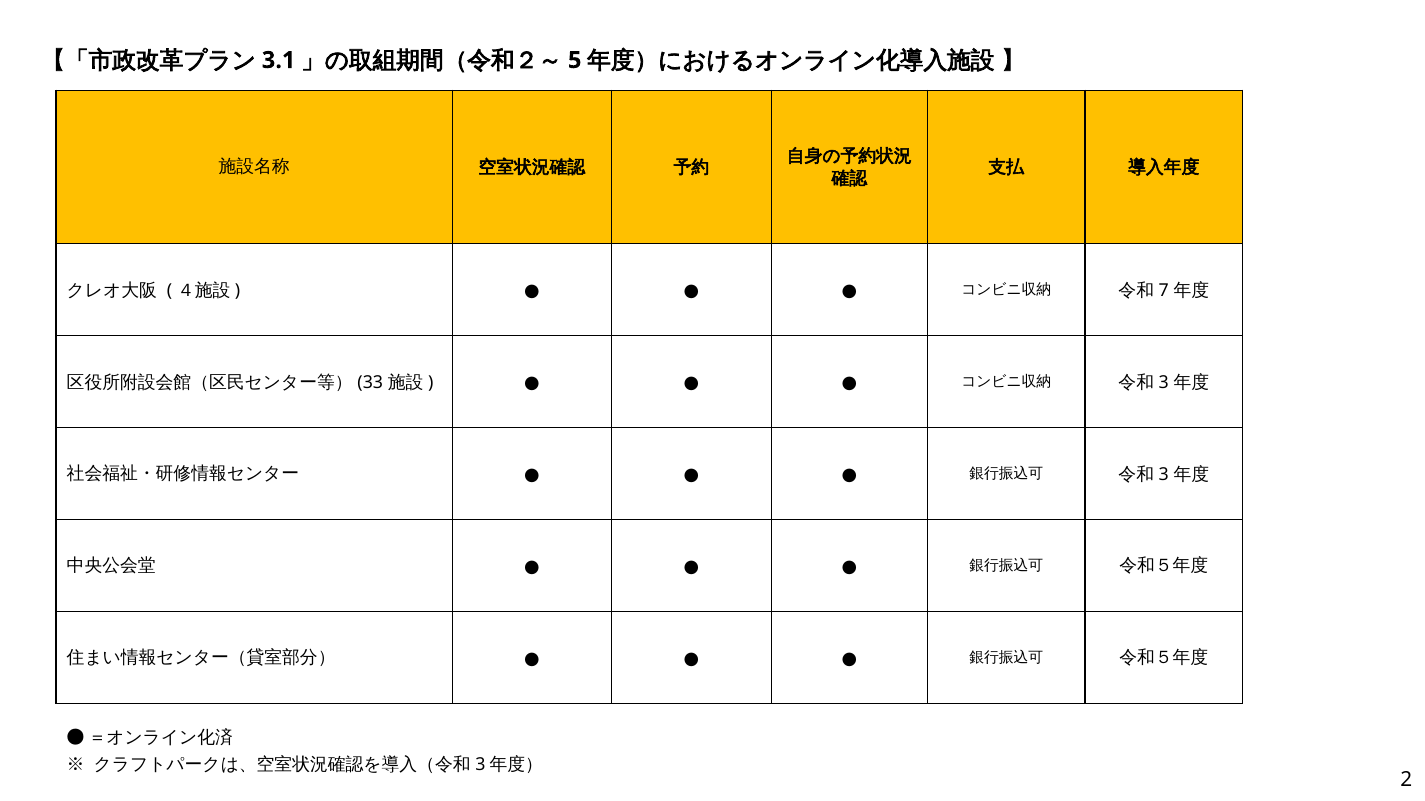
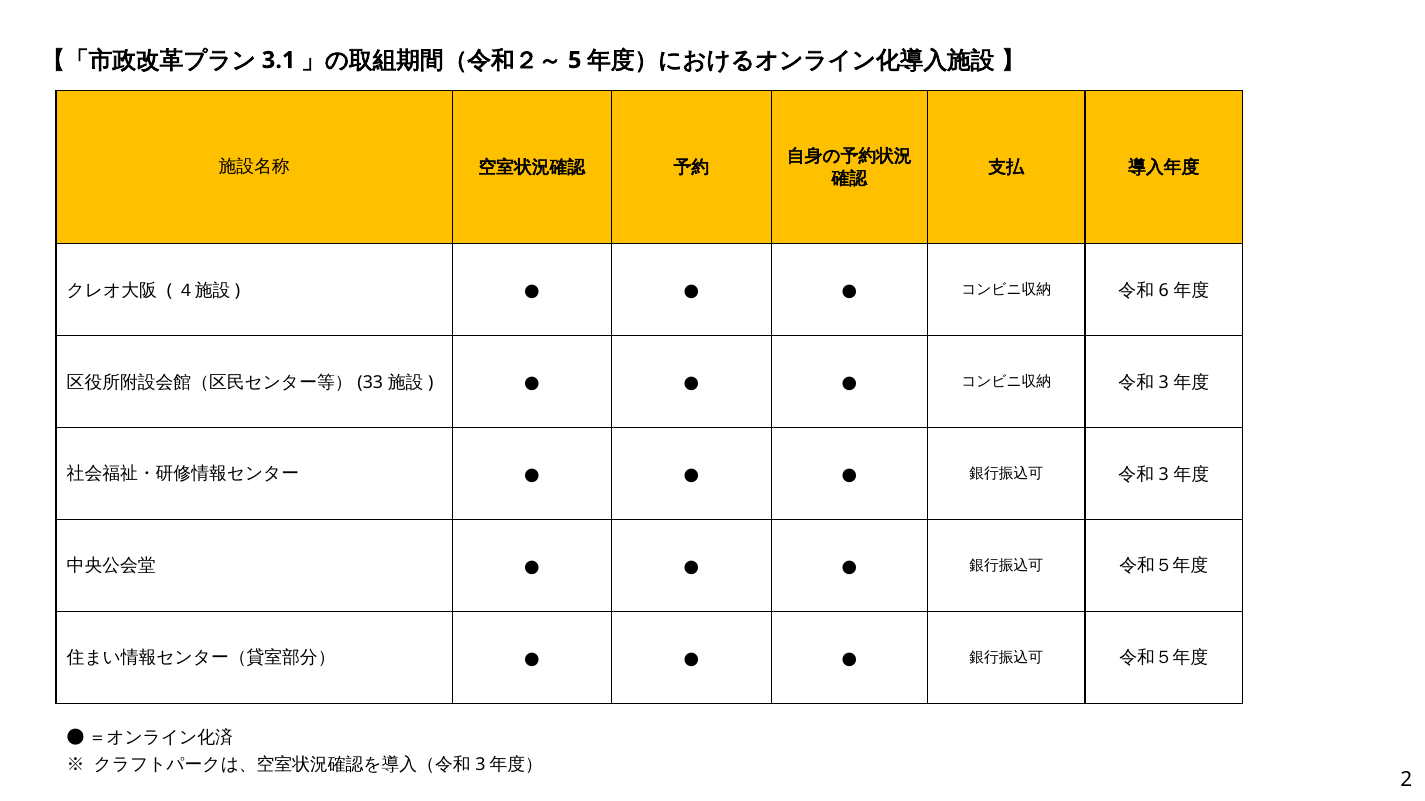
7: 7 -> 6 (1164, 291)
